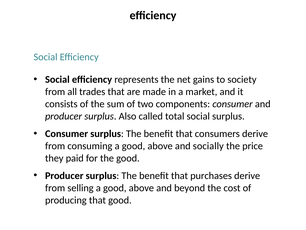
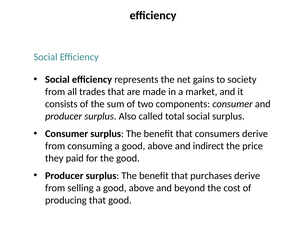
socially: socially -> indirect (208, 146)
